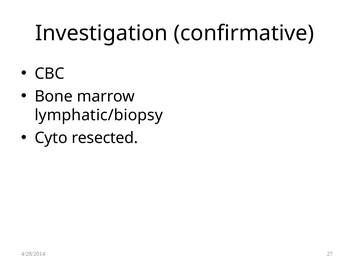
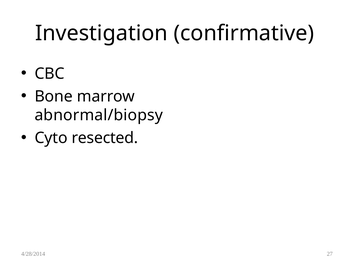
lymphatic/biopsy: lymphatic/biopsy -> abnormal/biopsy (99, 115)
